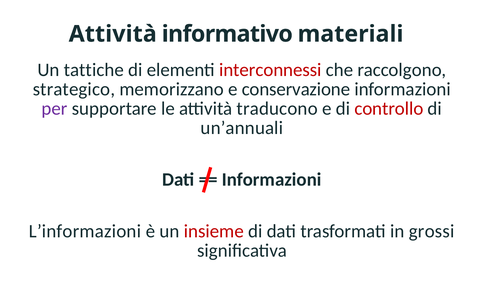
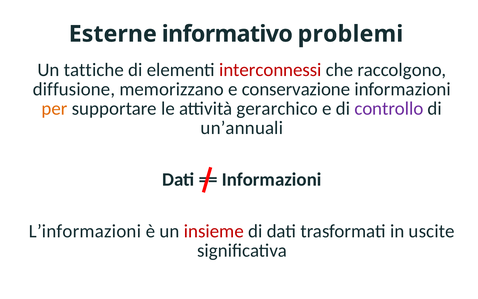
Attività: Attività -> Esterne (113, 34)
materiali: materiali -> problemi (350, 34)
strategico: strategico -> diffusione (74, 89)
per colour: purple -> orange (55, 108)
traducono: traducono -> gerarchico (277, 108)
controllo colour: red -> purple (389, 108)
grossi: grossi -> uscite (432, 231)
